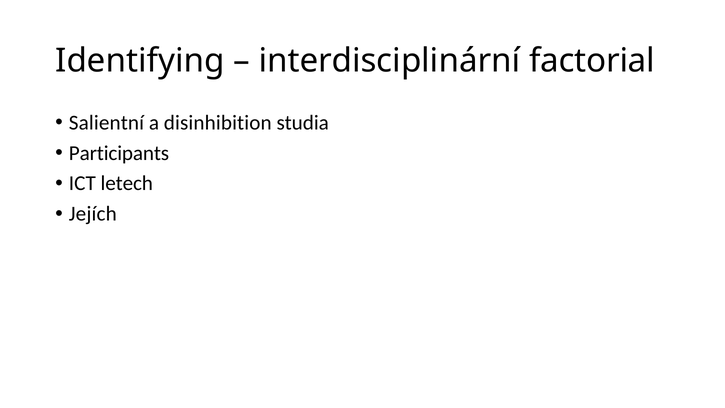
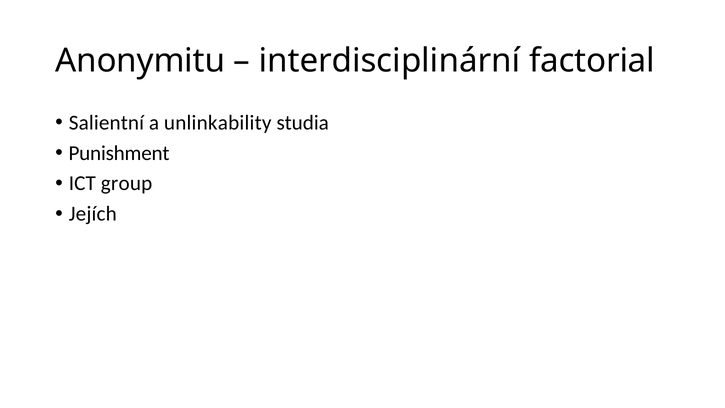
Identifying: Identifying -> Anonymitu (140, 61)
disinhibition: disinhibition -> unlinkability (218, 123)
Participants: Participants -> Punishment (119, 153)
letech: letech -> group (127, 183)
